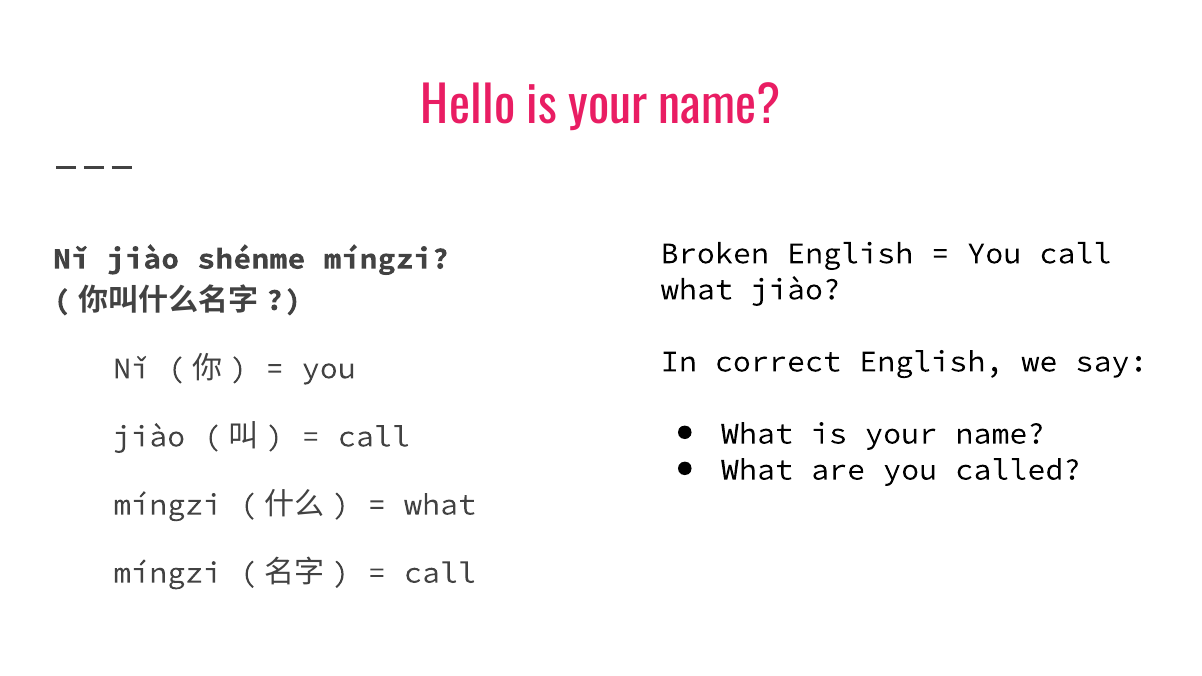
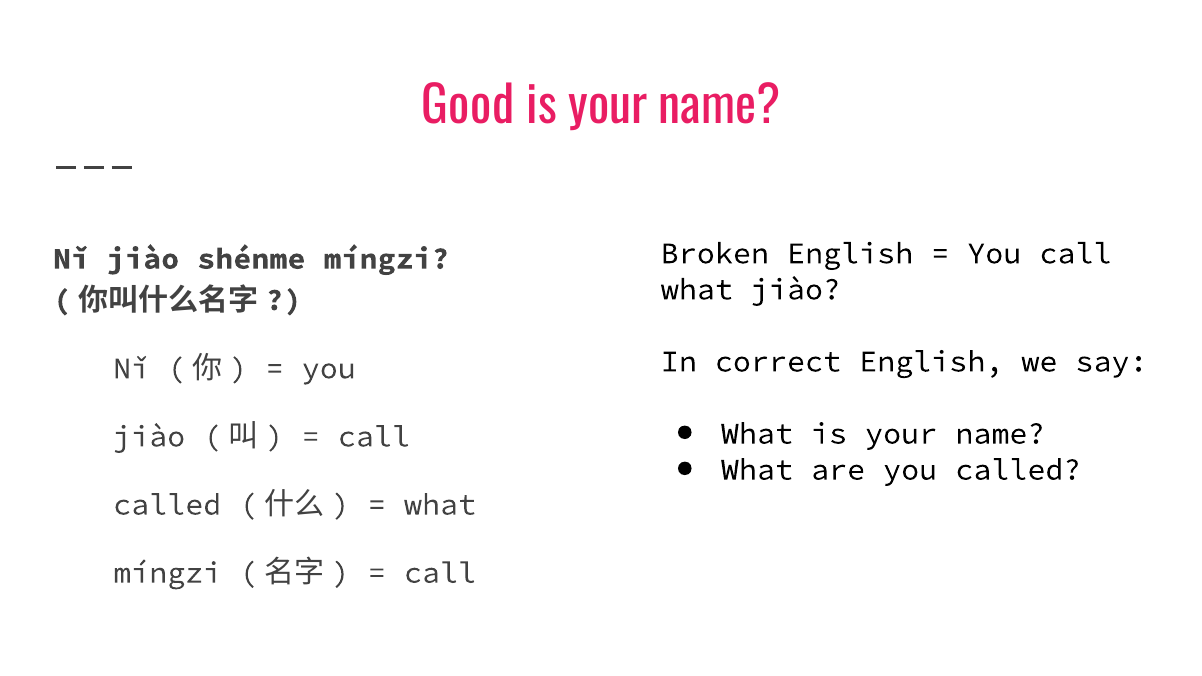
Hello: Hello -> Good (468, 107)
míngzi: míngzi -> called (167, 505)
